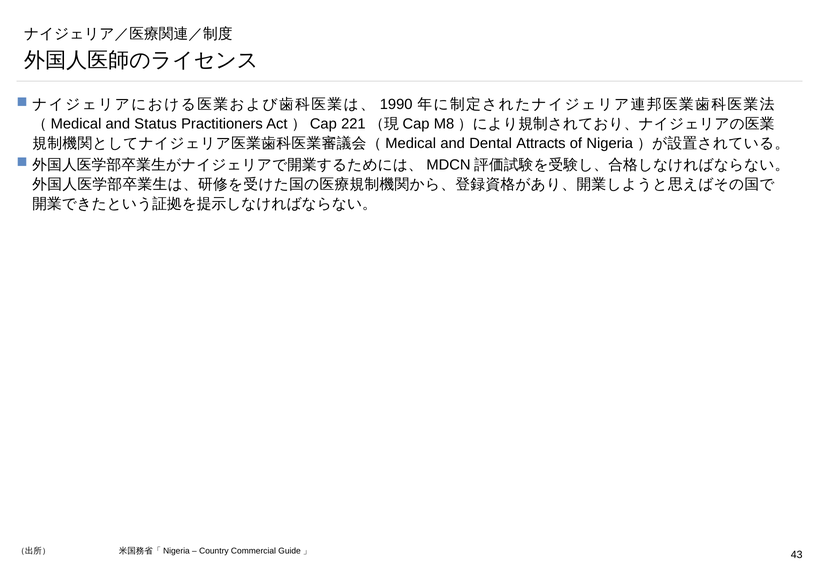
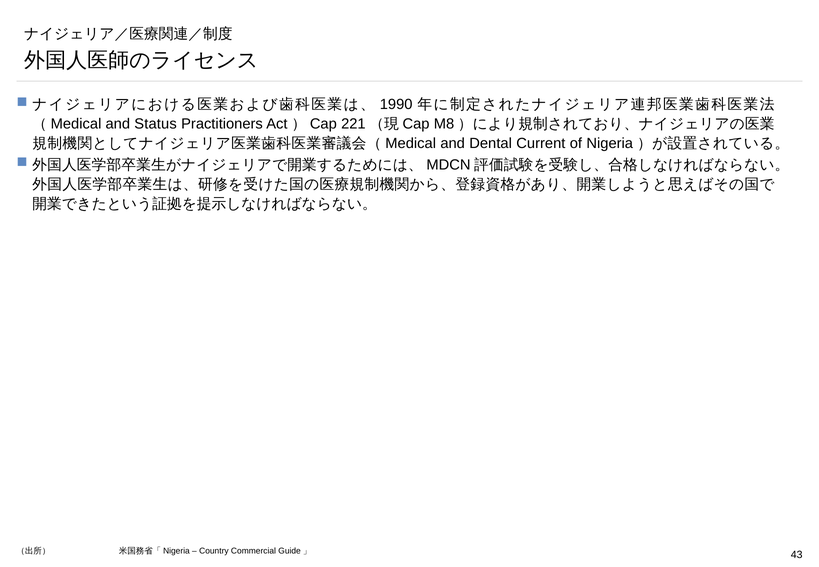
Attracts: Attracts -> Current (541, 143)
